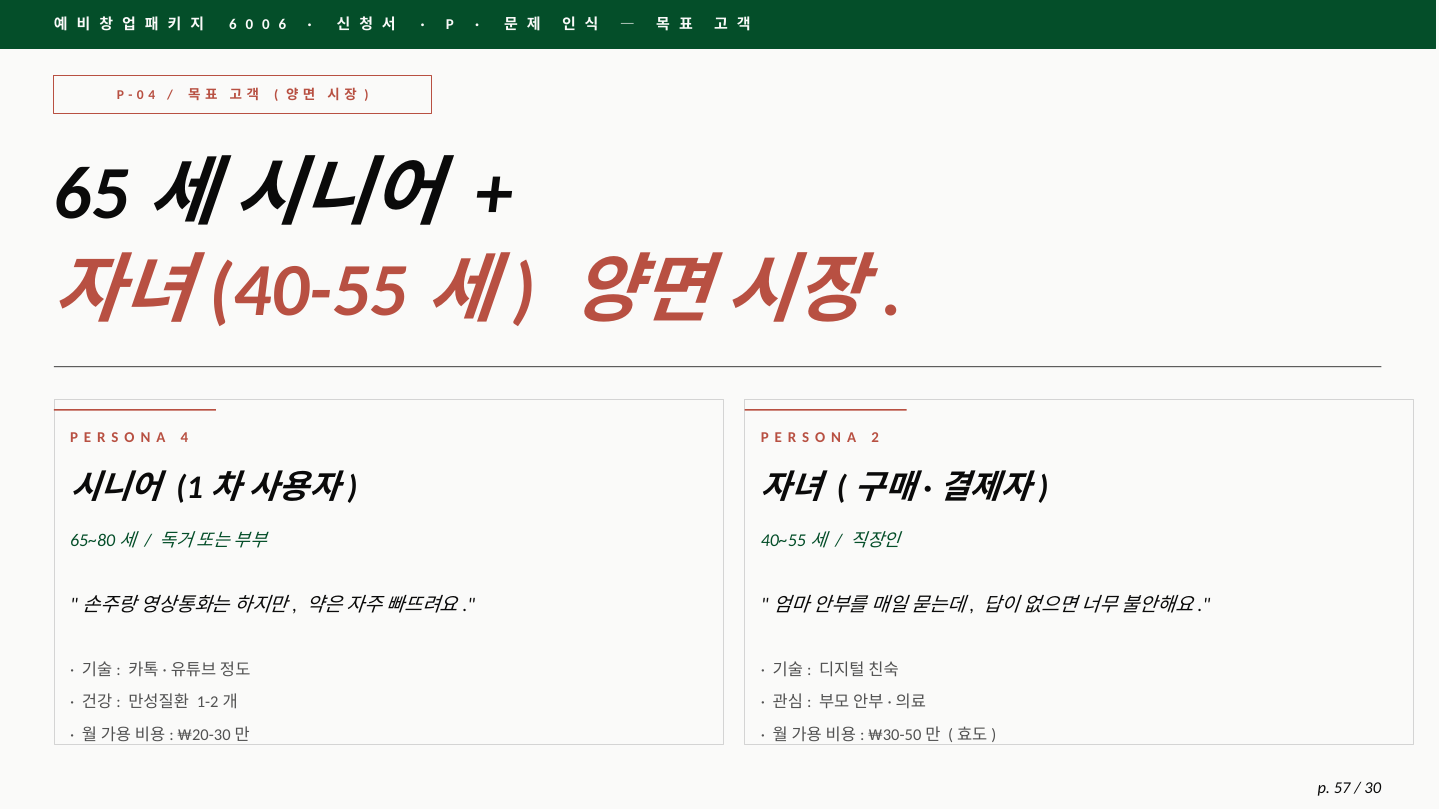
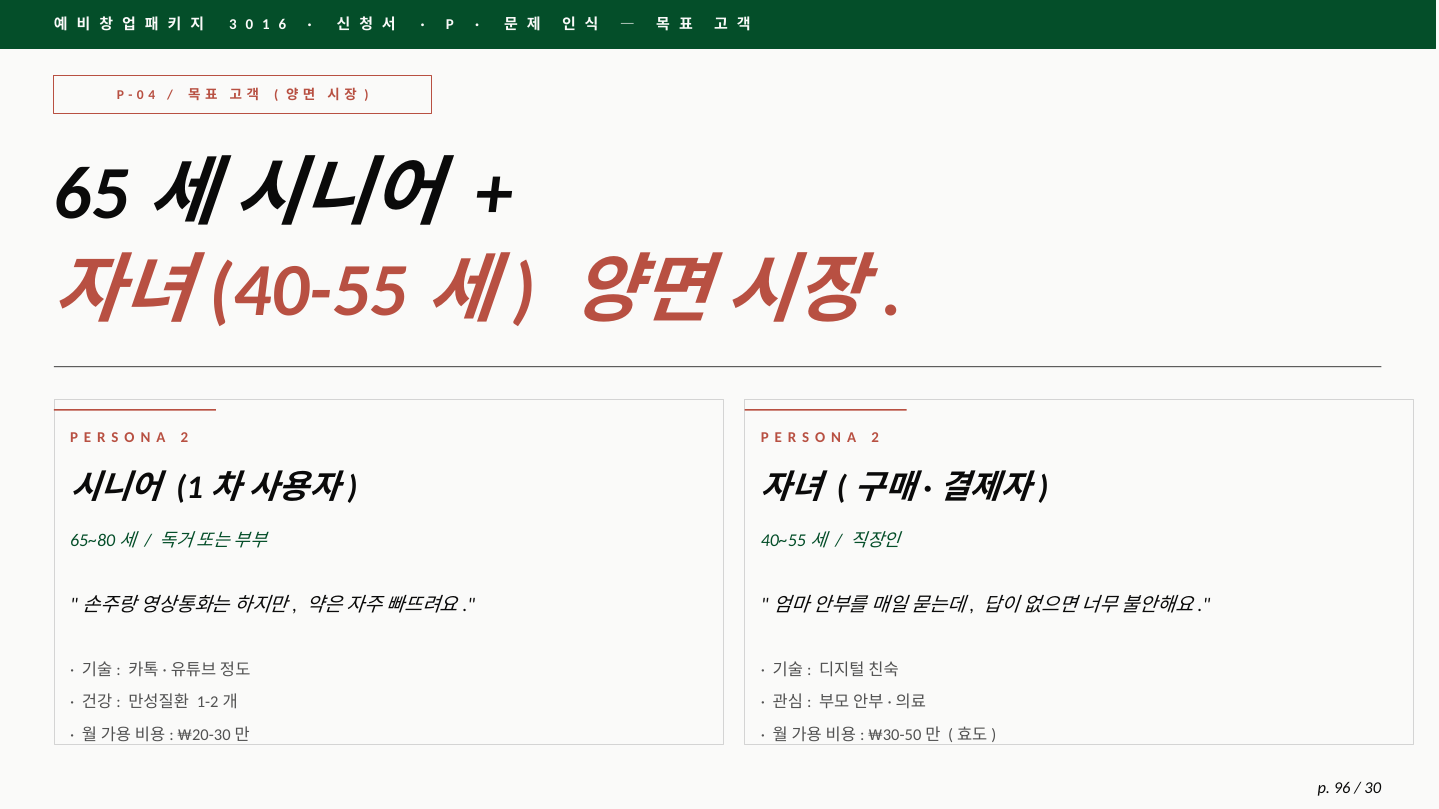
6: 6 -> 3 (233, 25)
0: 0 -> 1 (266, 25)
4: 4 -> 2 (185, 438)
57: 57 -> 96 (1342, 789)
